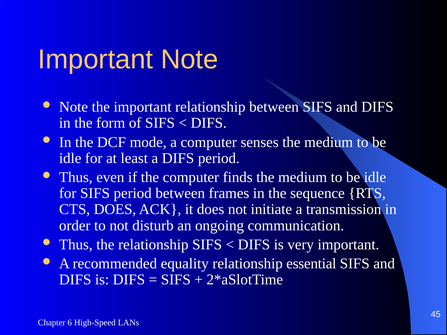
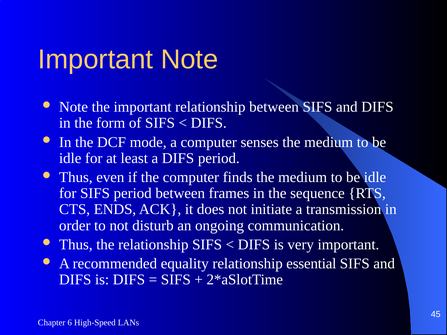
CTS DOES: DOES -> ENDS (115, 210)
